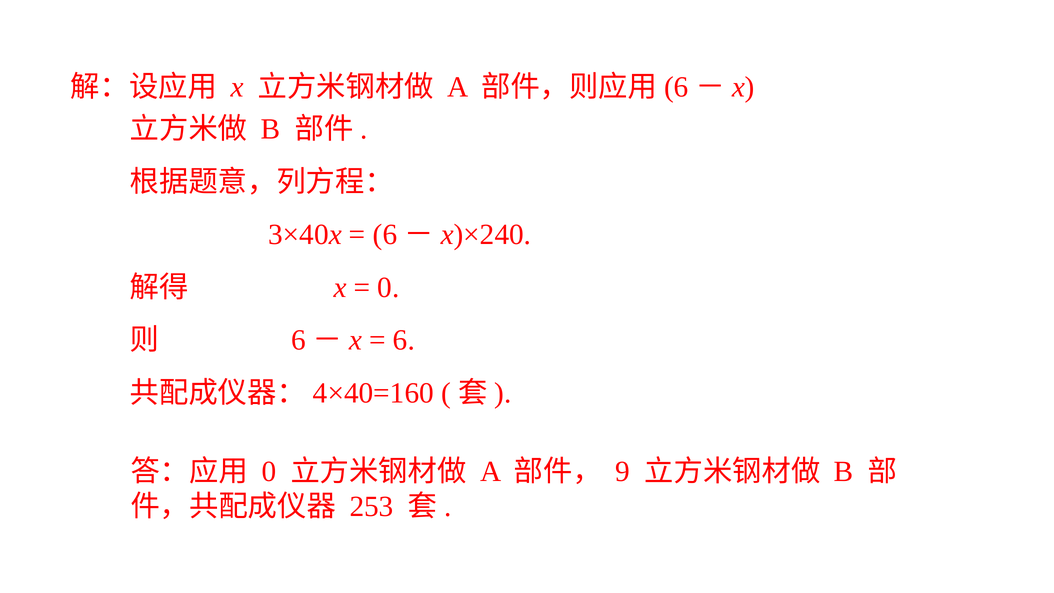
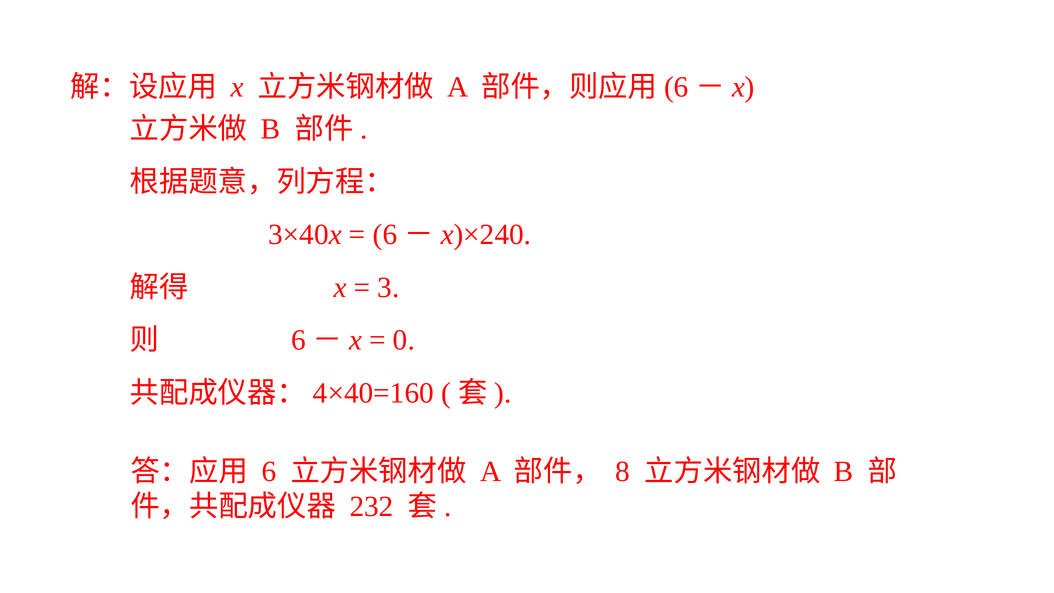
0: 0 -> 3 (388, 287)
6: 6 -> 0 (404, 340)
0: 0 -> 6 (269, 471)
9: 9 -> 8 (623, 471)
253: 253 -> 232 (372, 507)
